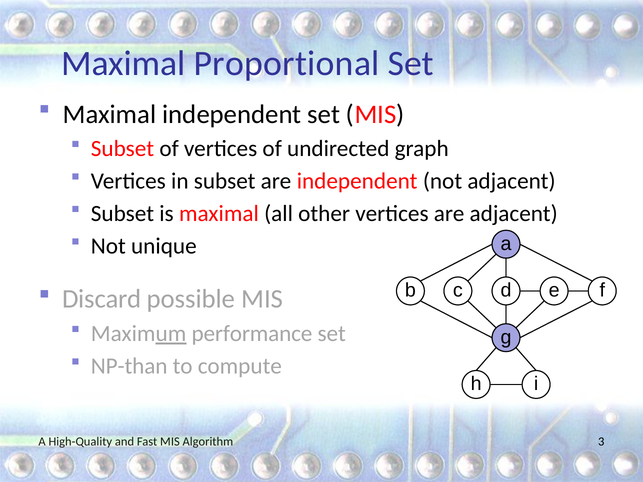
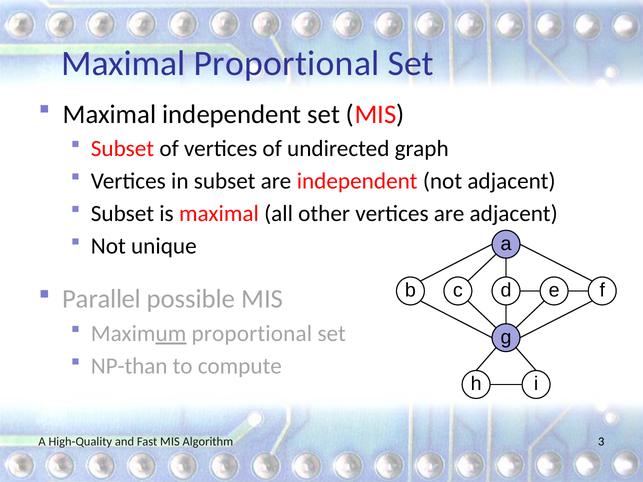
Discard: Discard -> Parallel (102, 299)
Maximum performance: performance -> proportional (252, 334)
